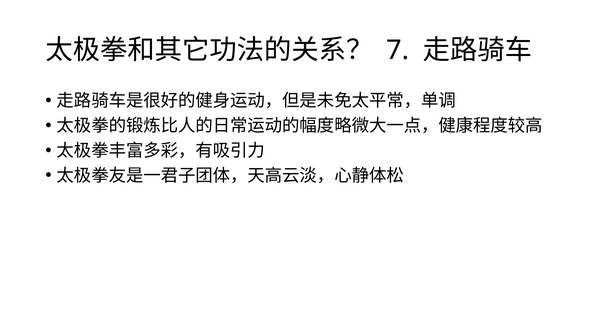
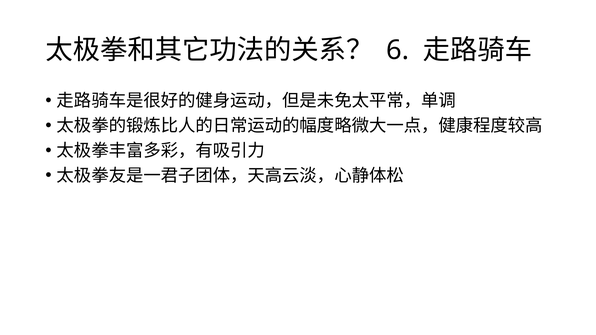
7: 7 -> 6 (398, 50)
